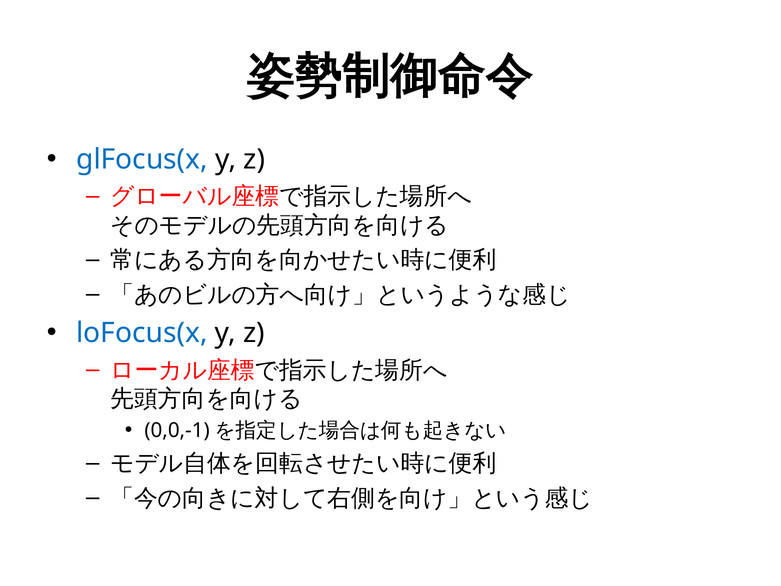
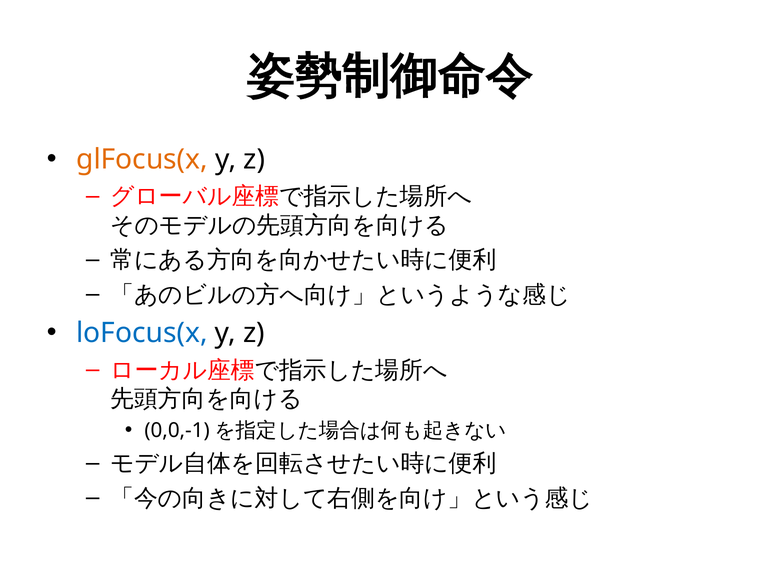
glFocus(x colour: blue -> orange (142, 159)
